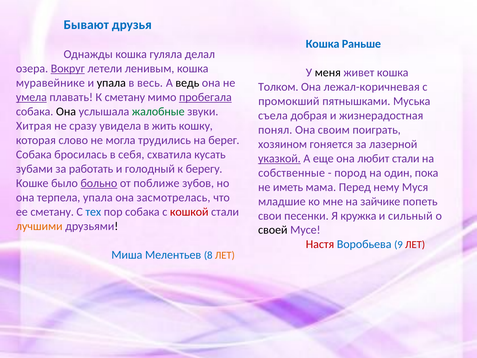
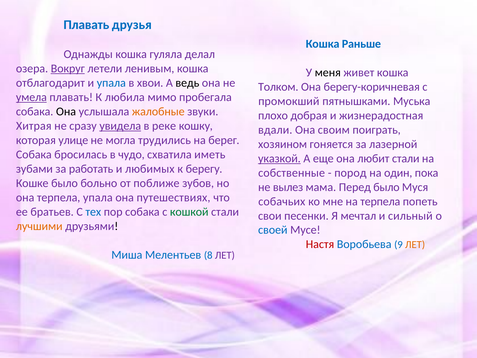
Бывают: Бывают -> Плавать (86, 25)
муравейнике: муравейнике -> отблагодарит (50, 83)
упала colour: black -> blue (111, 83)
весь: весь -> хвои (150, 83)
лежал-коричневая: лежал-коричневая -> берегу-коричневая (372, 87)
К сметану: сметану -> любила (125, 97)
пробегала underline: present -> none (205, 97)
жалобные colour: green -> orange (158, 111)
съела: съела -> плохо (273, 115)
увидела underline: none -> present (120, 126)
жить: жить -> реке (164, 126)
понял: понял -> вдали (275, 130)
слово: слово -> улице (73, 140)
себя: себя -> чудо (131, 154)
кусать: кусать -> иметь (210, 154)
голодный: голодный -> любимых (150, 169)
больно underline: present -> none (99, 183)
иметь: иметь -> вылез (288, 187)
Перед нему: нему -> было (386, 187)
засмотрелась: засмотрелась -> путешествиях (174, 197)
младшие: младшие -> собачьих (282, 201)
на зайчике: зайчике -> терпела (380, 201)
ее сметану: сметану -> братьев (52, 212)
кошкой colour: red -> green (189, 212)
кружка: кружка -> мечтал (358, 216)
своей colour: black -> blue (273, 230)
ЛЕТ colour: red -> orange (415, 245)
ЛЕТ colour: orange -> purple (225, 255)
